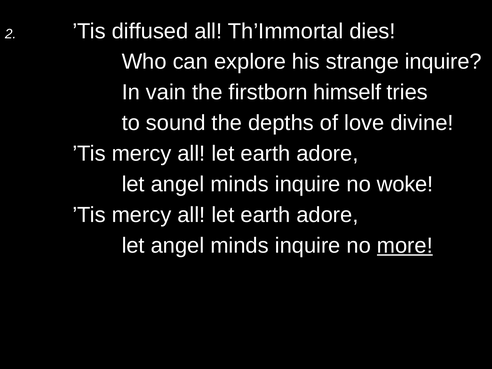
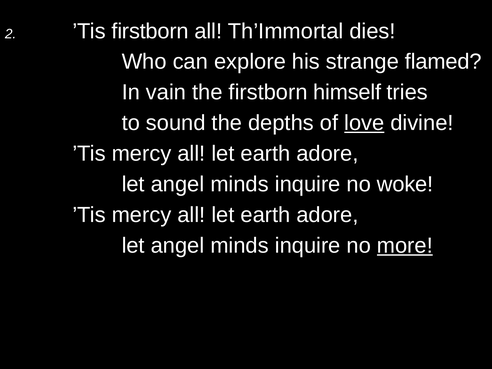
’Tis diffused: diffused -> firstborn (150, 31)
strange inquire: inquire -> flamed (443, 62)
love underline: none -> present (364, 123)
